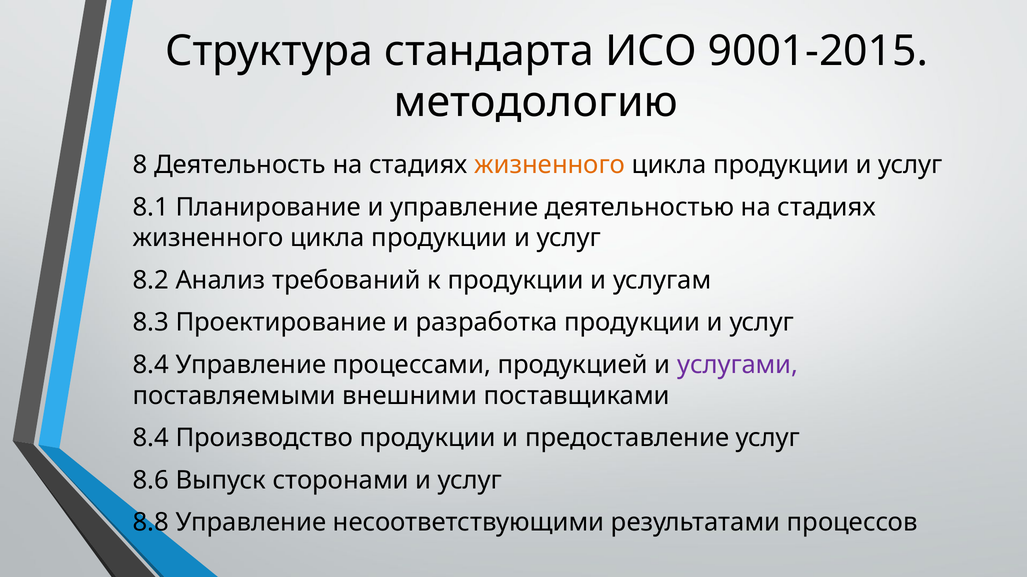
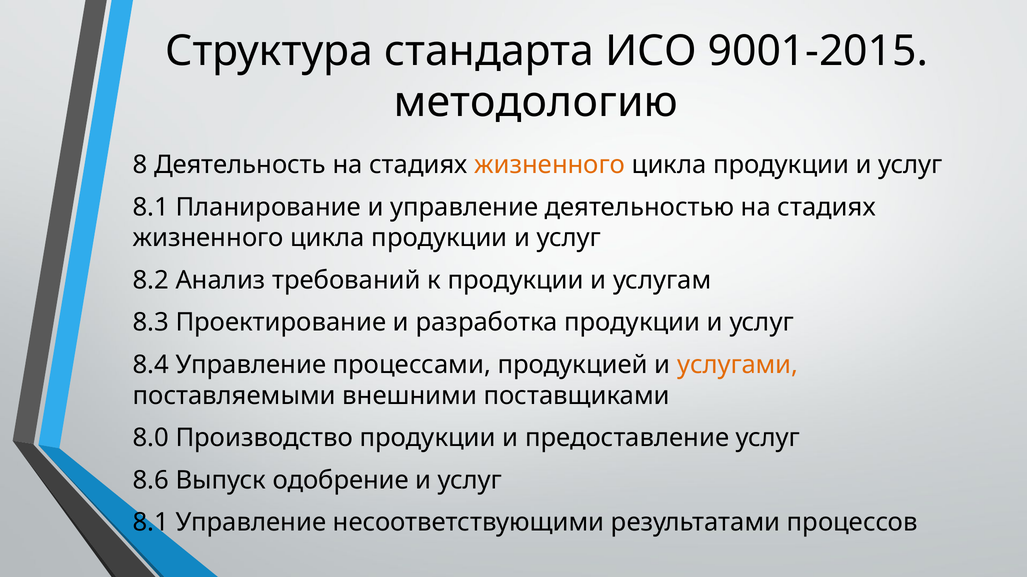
услугами colour: purple -> orange (738, 365)
8.4: 8.4 -> 8.0 (151, 438)
сторонами: сторонами -> одобрение (341, 481)
8.8: 8.8 -> 8.1 (151, 523)
